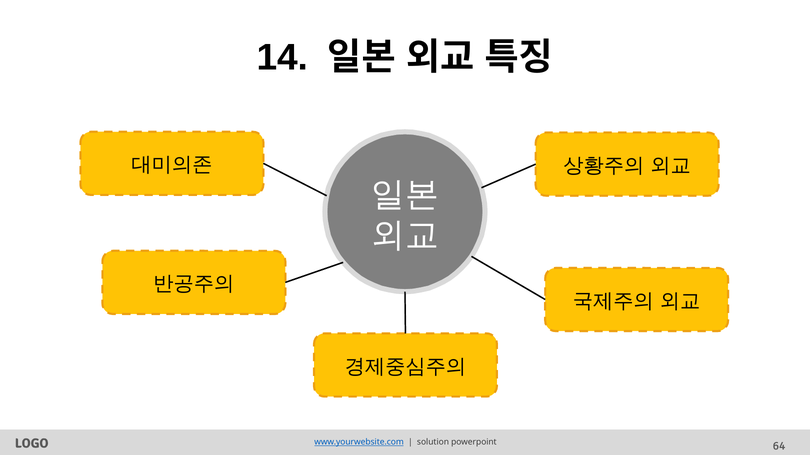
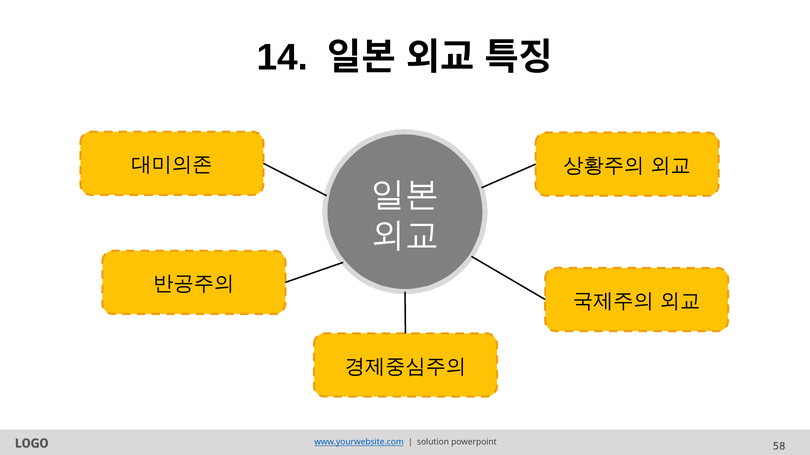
64: 64 -> 58 (779, 446)
